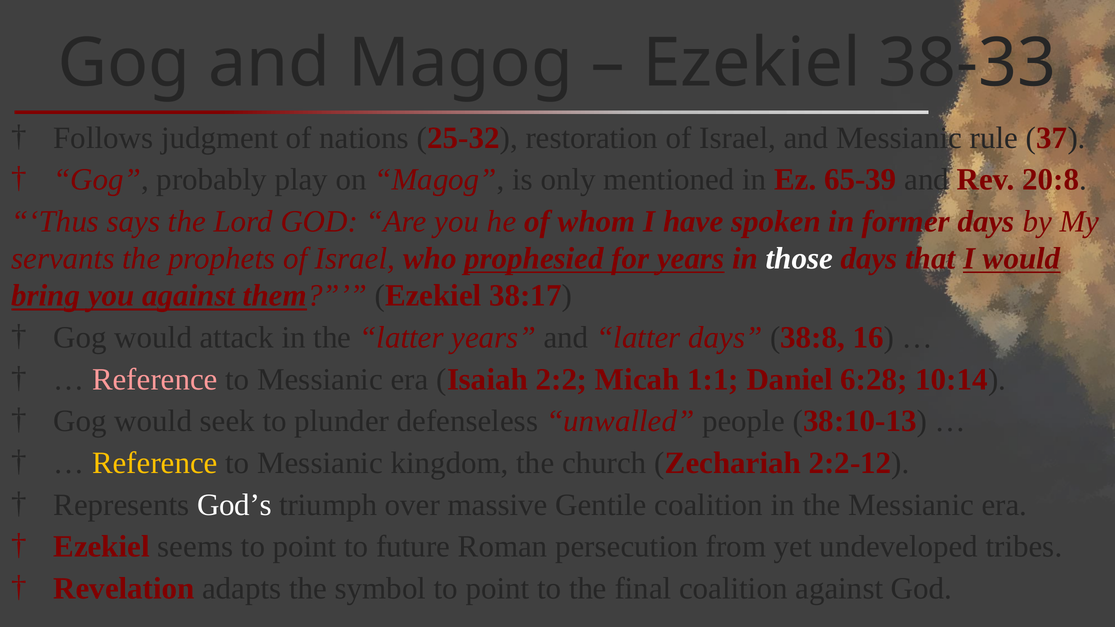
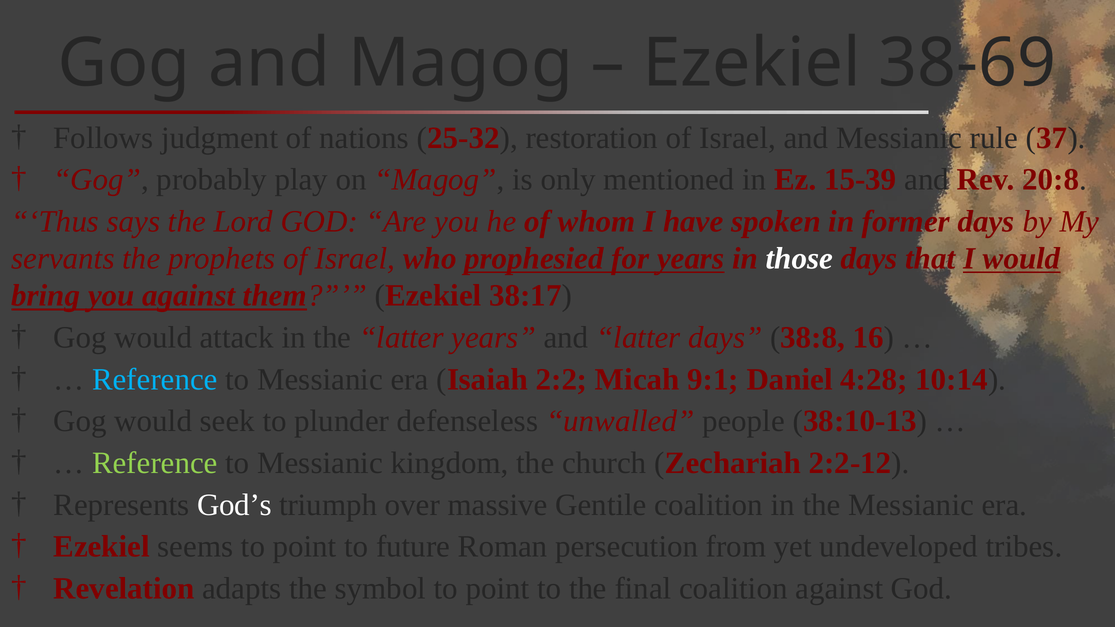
38-33: 38-33 -> 38-69 (967, 63)
65-39: 65-39 -> 15-39 (860, 180)
Reference colour: pink -> light blue (155, 380)
1:1: 1:1 -> 9:1 (713, 380)
6:28: 6:28 -> 4:28 (874, 380)
Reference colour: yellow -> light green (155, 463)
